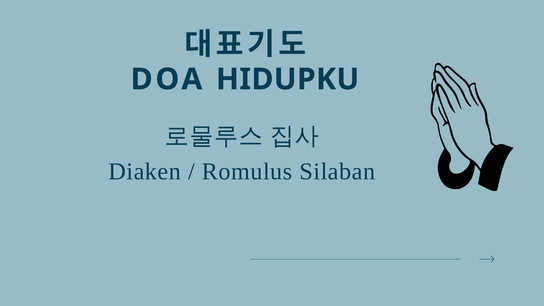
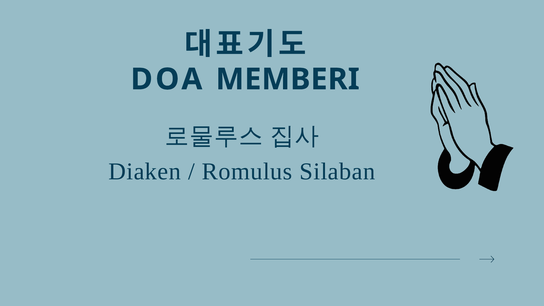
HIDUPKU: HIDUPKU -> MEMBERI (288, 79)
